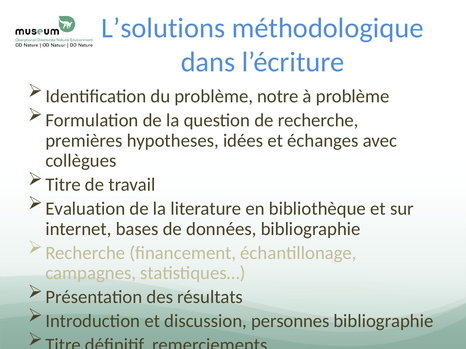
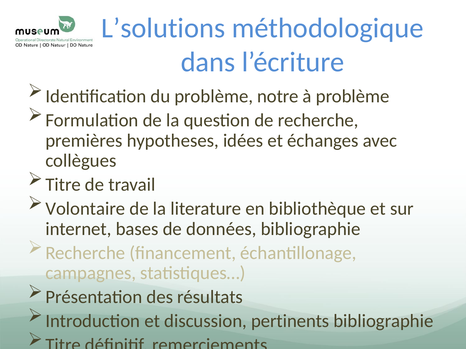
Evaluation: Evaluation -> Volontaire (85, 209)
personnes: personnes -> pertinents (290, 322)
